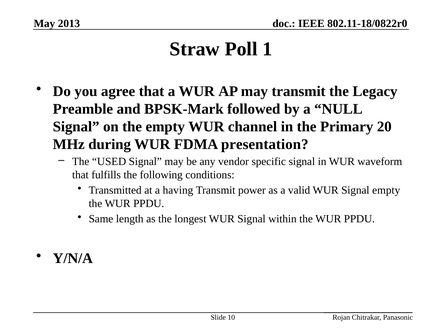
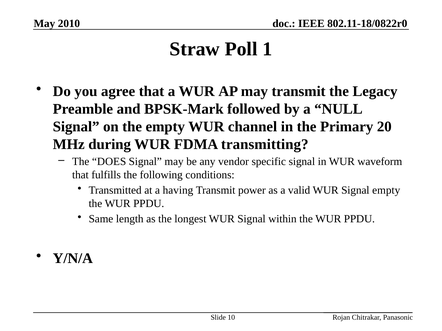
2013: 2013 -> 2010 (69, 24)
presentation: presentation -> transmitting (265, 144)
USED: USED -> DOES (109, 162)
